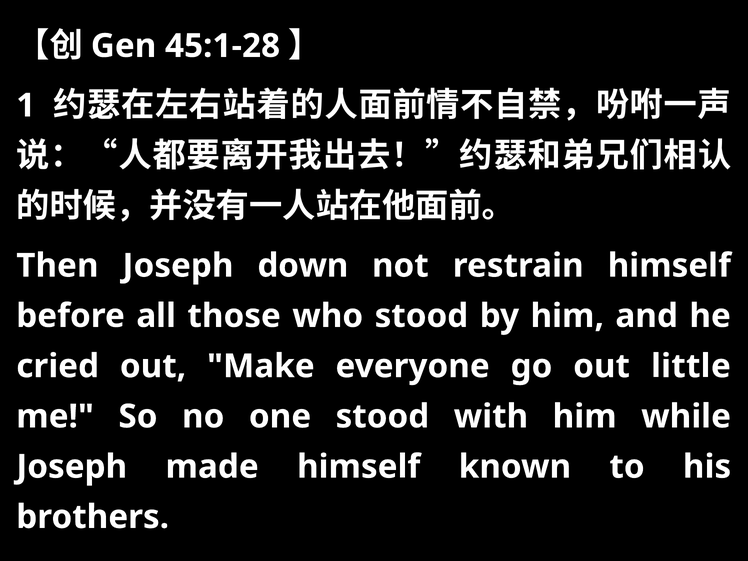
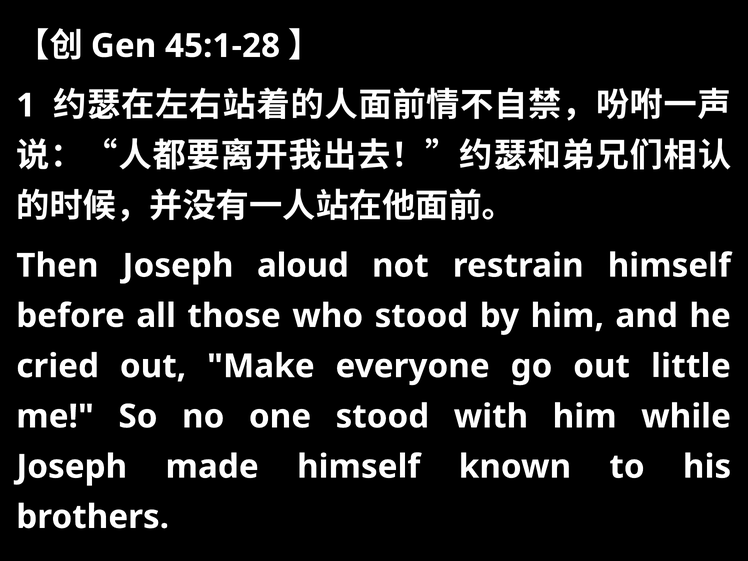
down: down -> aloud (303, 266)
